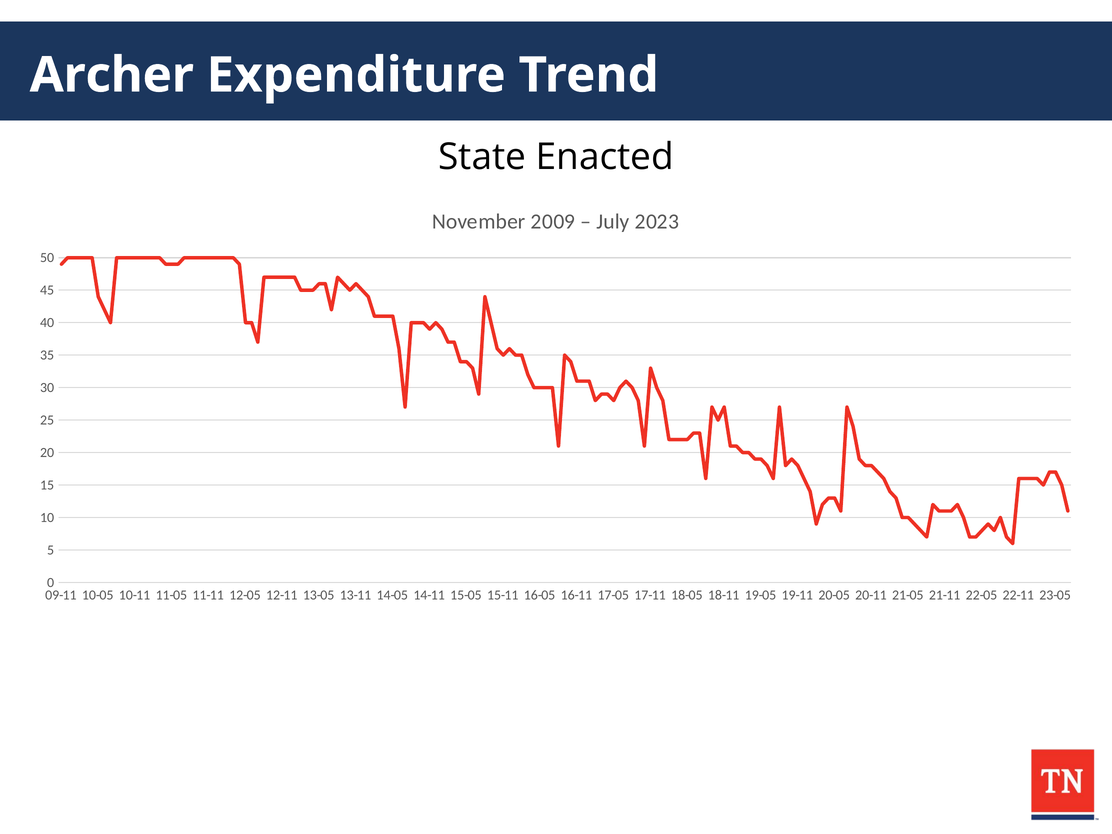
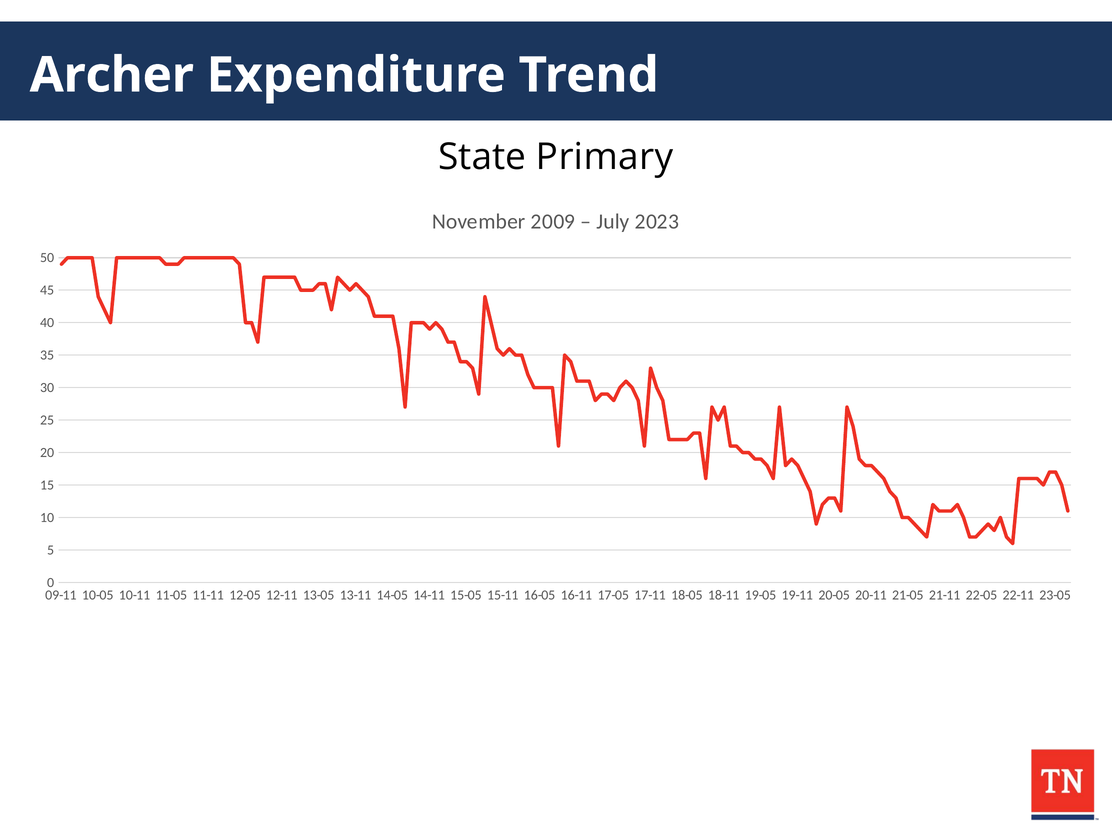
Enacted: Enacted -> Primary (605, 157)
